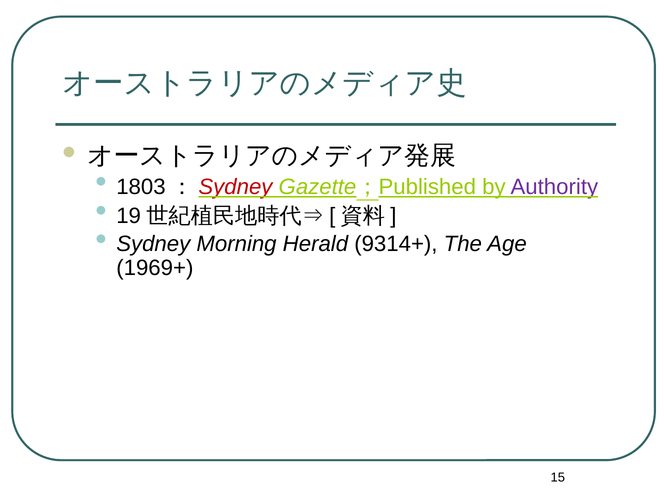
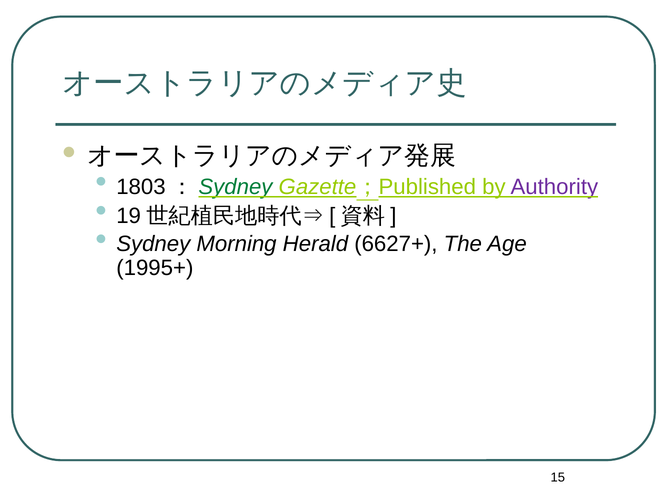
Sydney colour: red -> green (235, 187)
9314+: 9314+ -> 6627+ (396, 244)
1969+: 1969+ -> 1995+ (155, 268)
